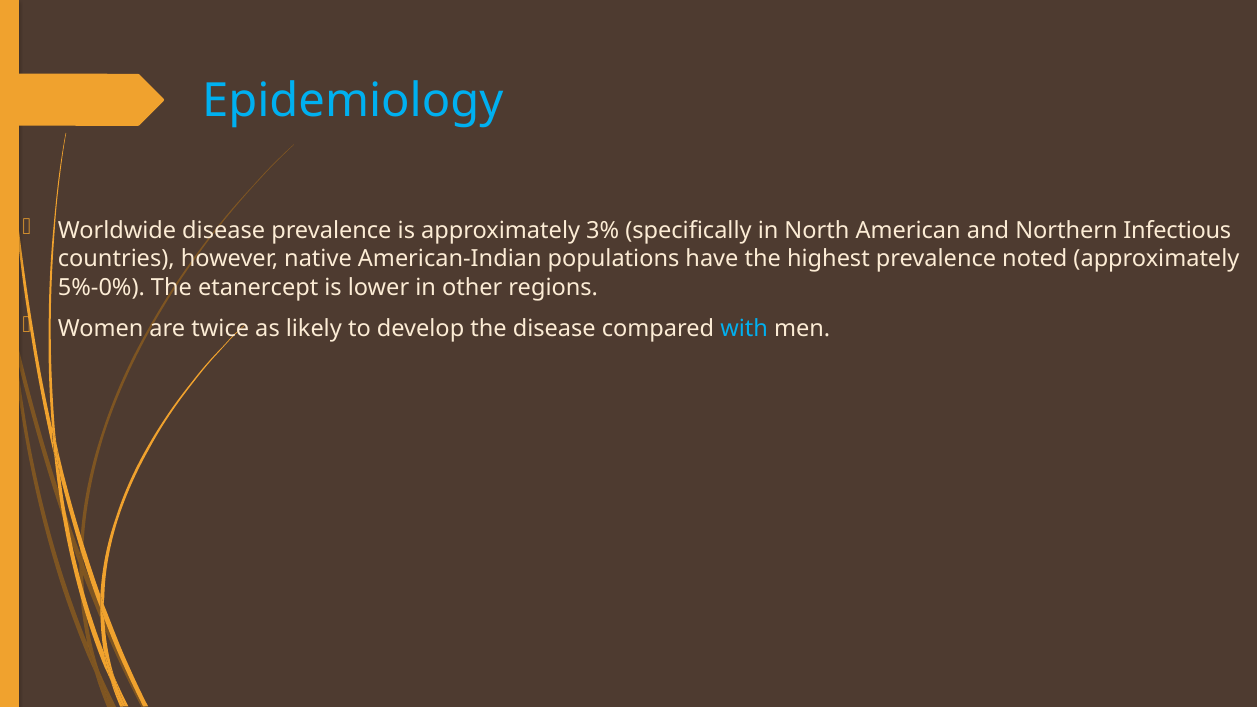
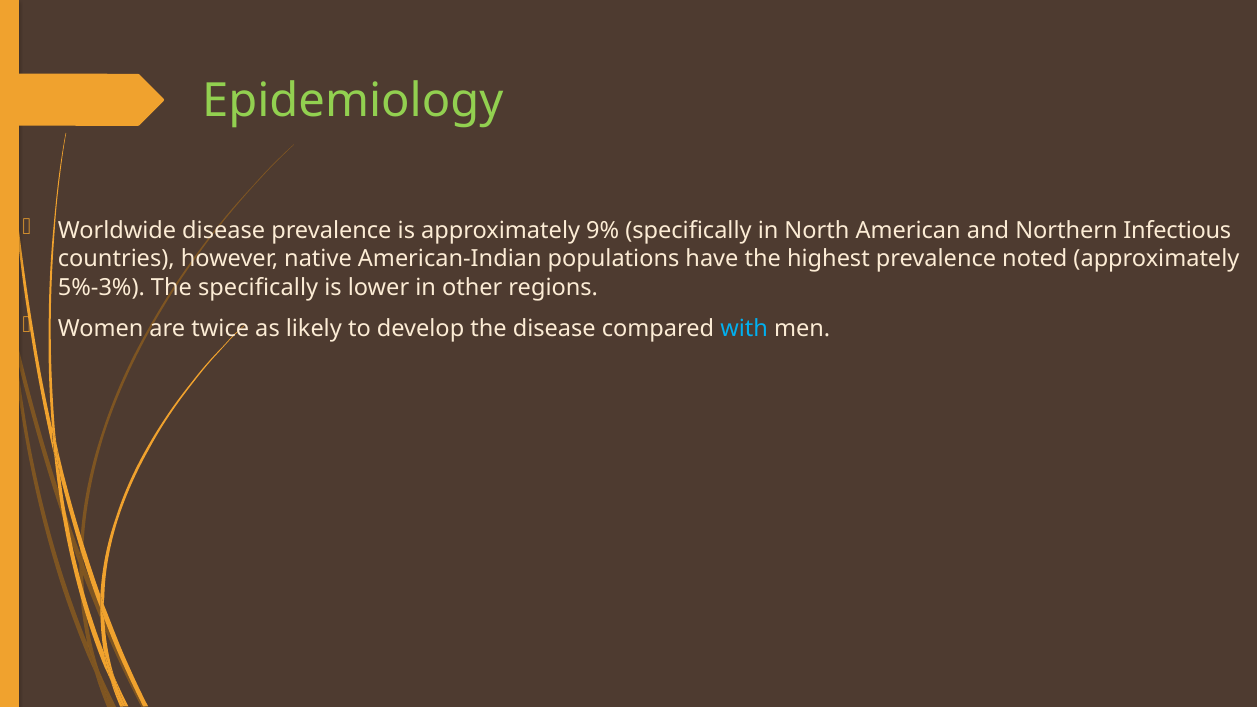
Epidemiology colour: light blue -> light green (353, 101)
3%: 3% -> 9% (603, 231)
5%-0%: 5%-0% -> 5%-3% (101, 287)
The etanercept: etanercept -> specifically (258, 287)
